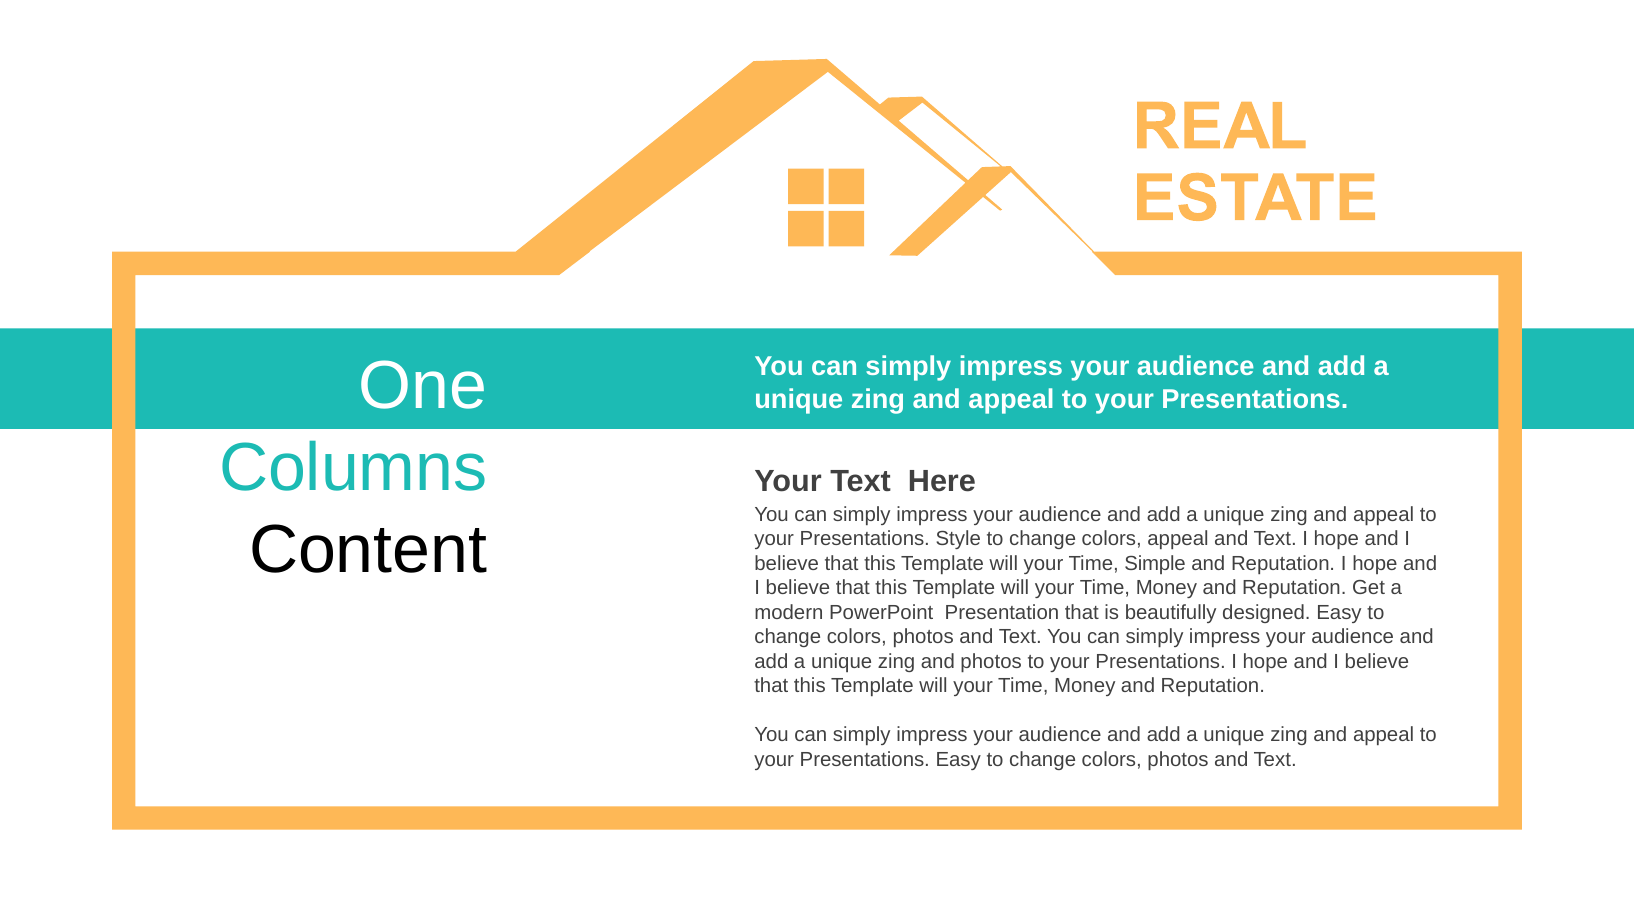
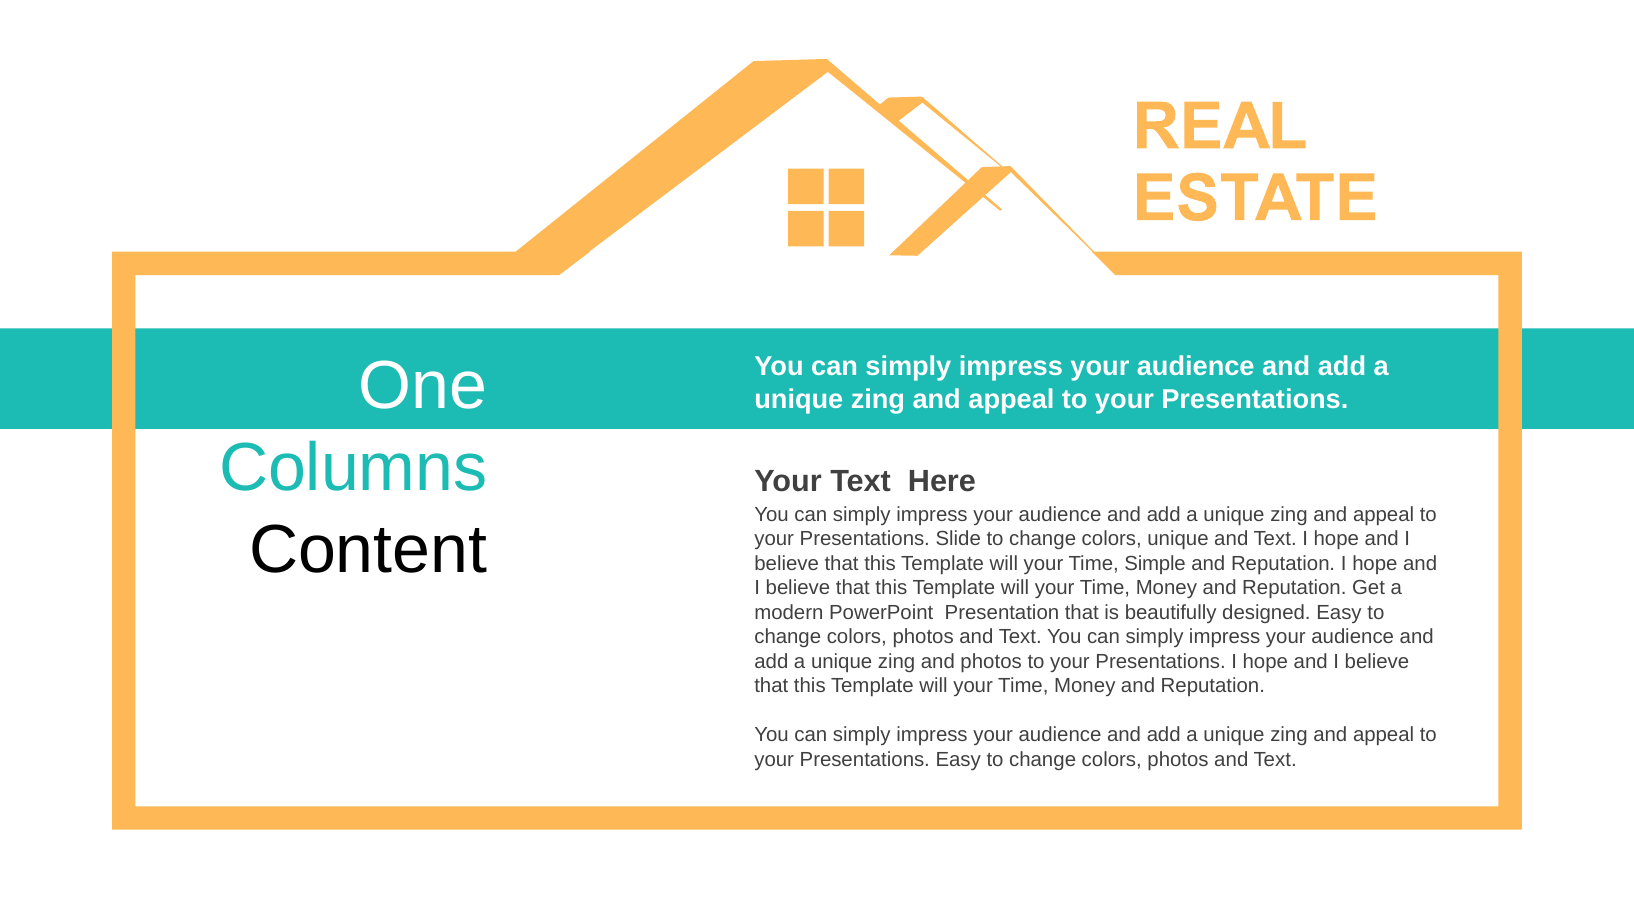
Style: Style -> Slide (958, 539)
colors appeal: appeal -> unique (1178, 539)
